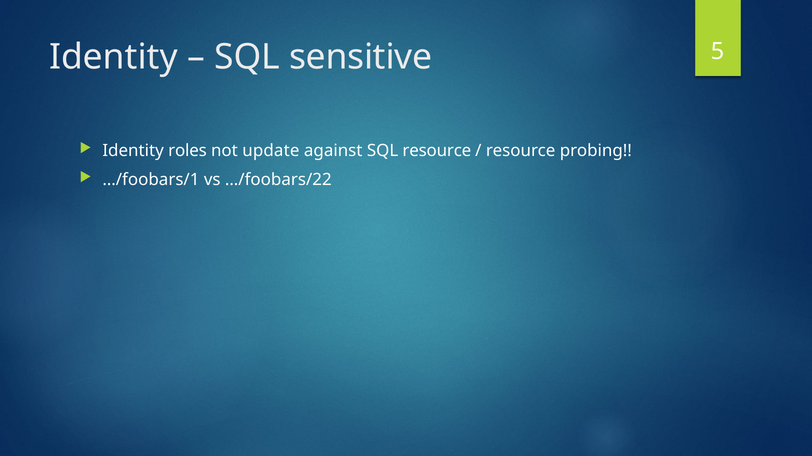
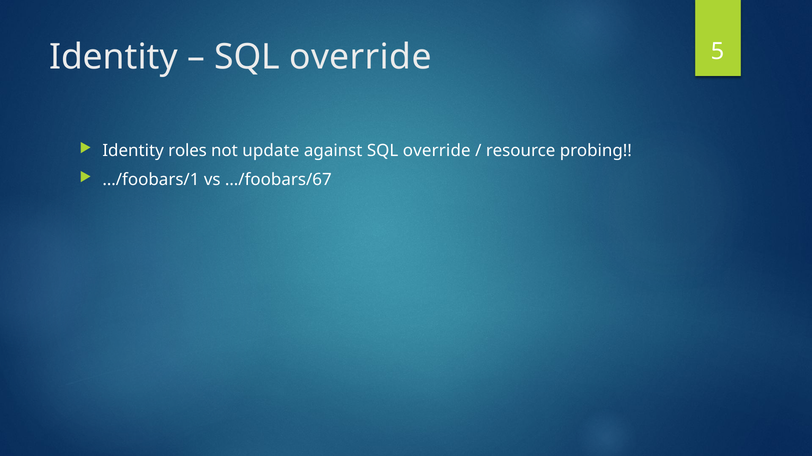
sensitive: sensitive -> override (360, 57)
against SQL resource: resource -> override (437, 151)
…/foobars/22: …/foobars/22 -> …/foobars/67 (278, 180)
